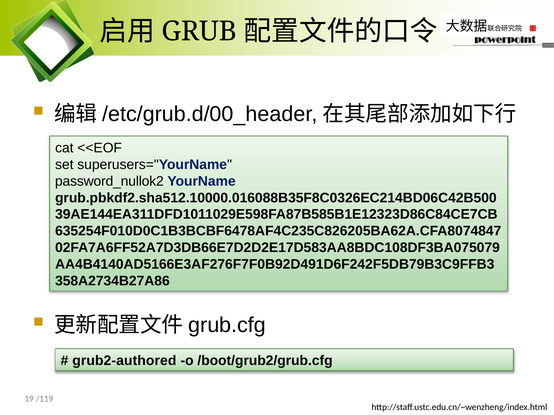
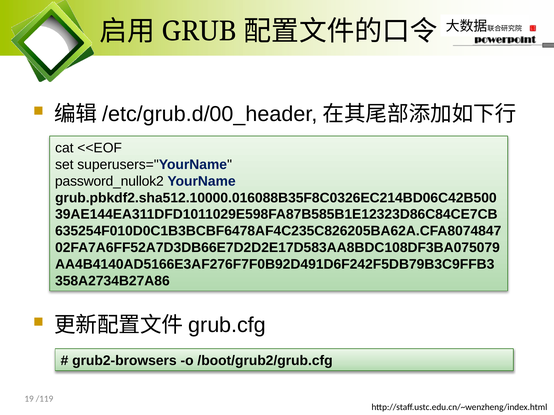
grub2-authored: grub2-authored -> grub2-browsers (124, 361)
